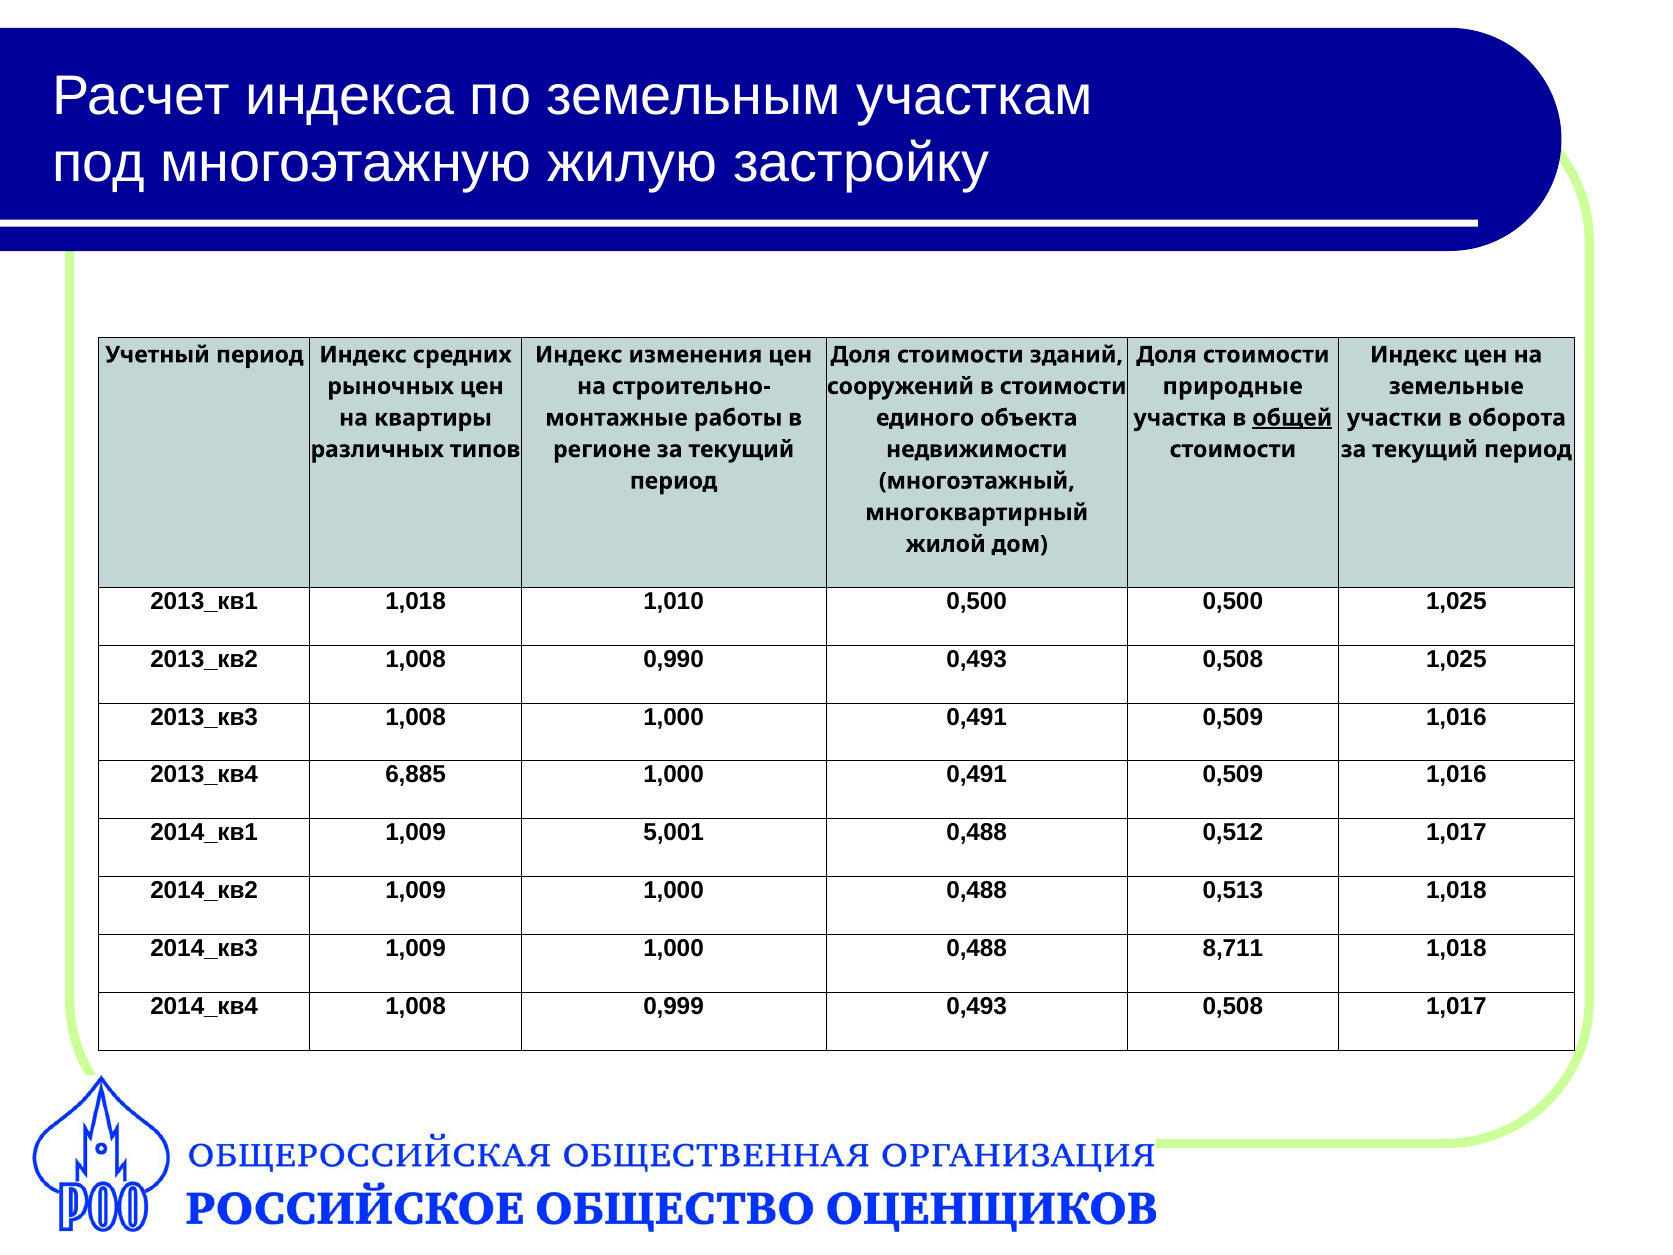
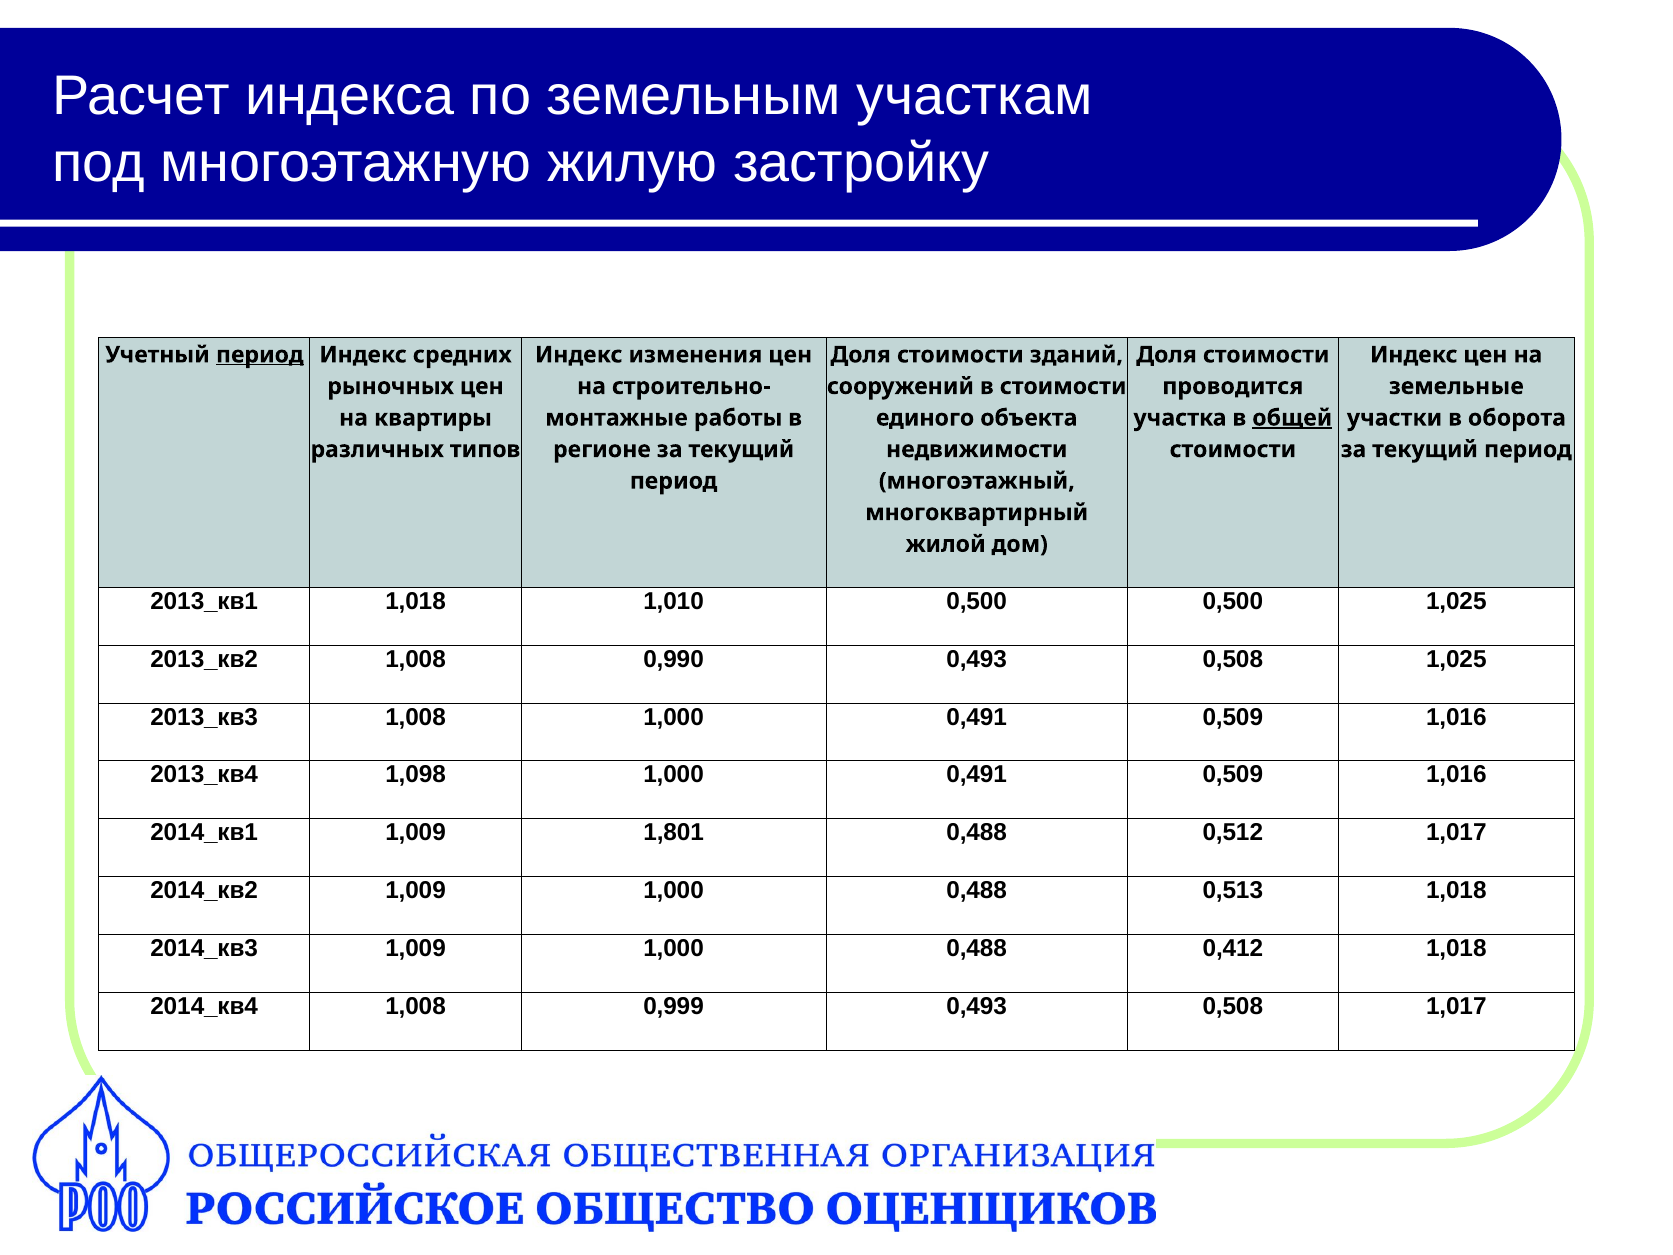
период underline: none -> present (260, 355)
природные: природные -> проводится (1233, 386)
6,885: 6,885 -> 1,098 (416, 775)
5,001: 5,001 -> 1,801 (674, 833)
8,711: 8,711 -> 0,412 (1233, 948)
